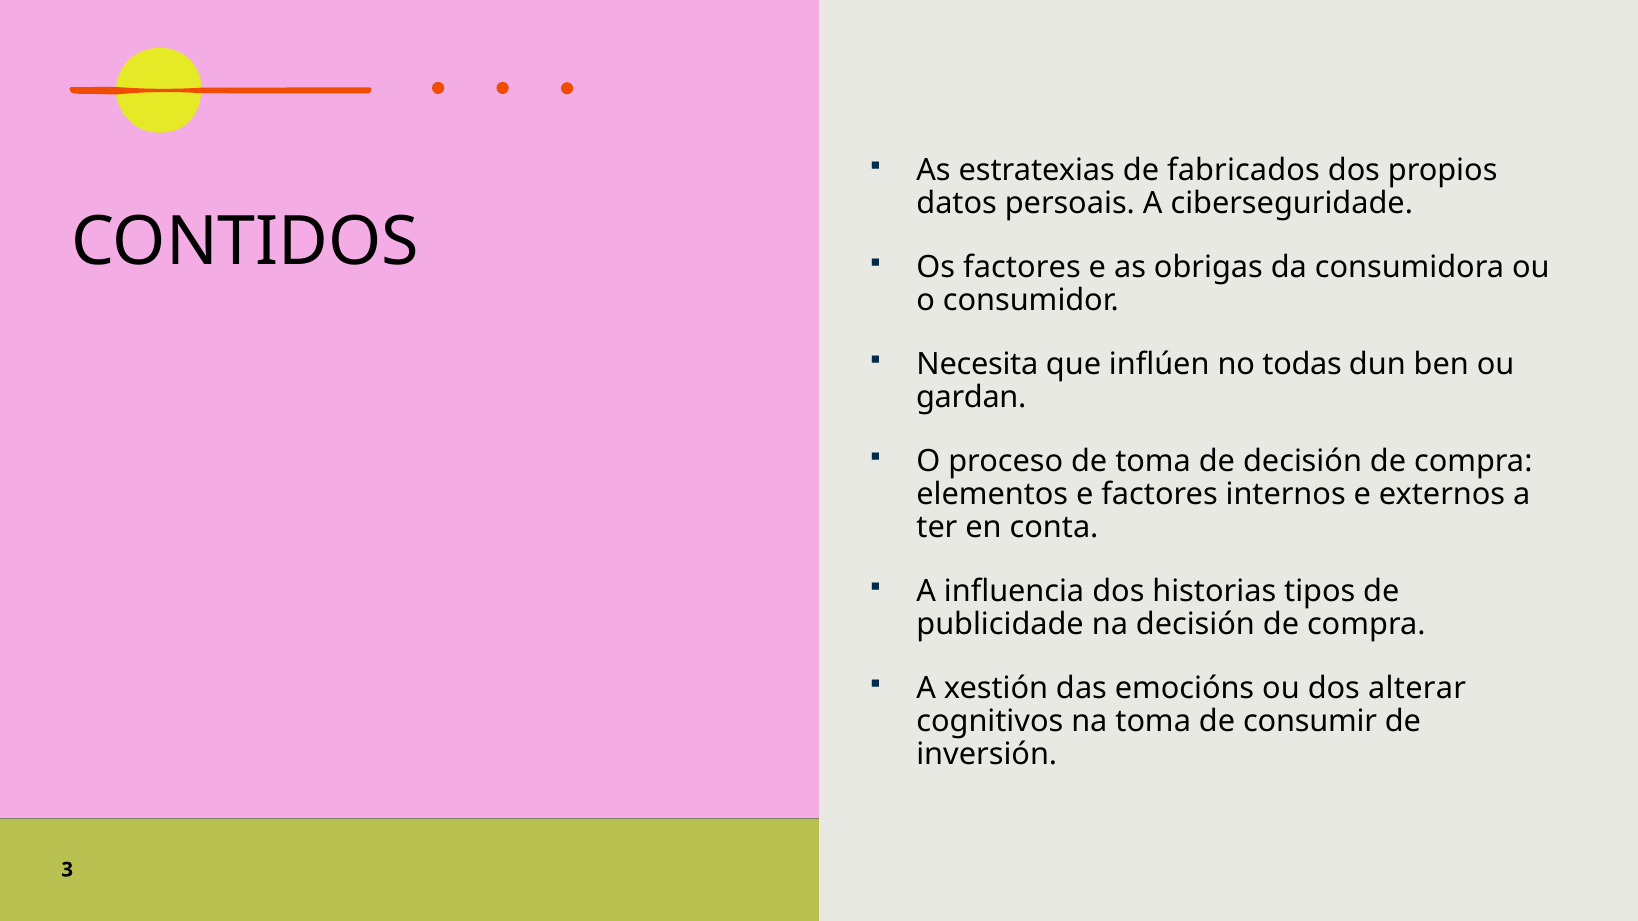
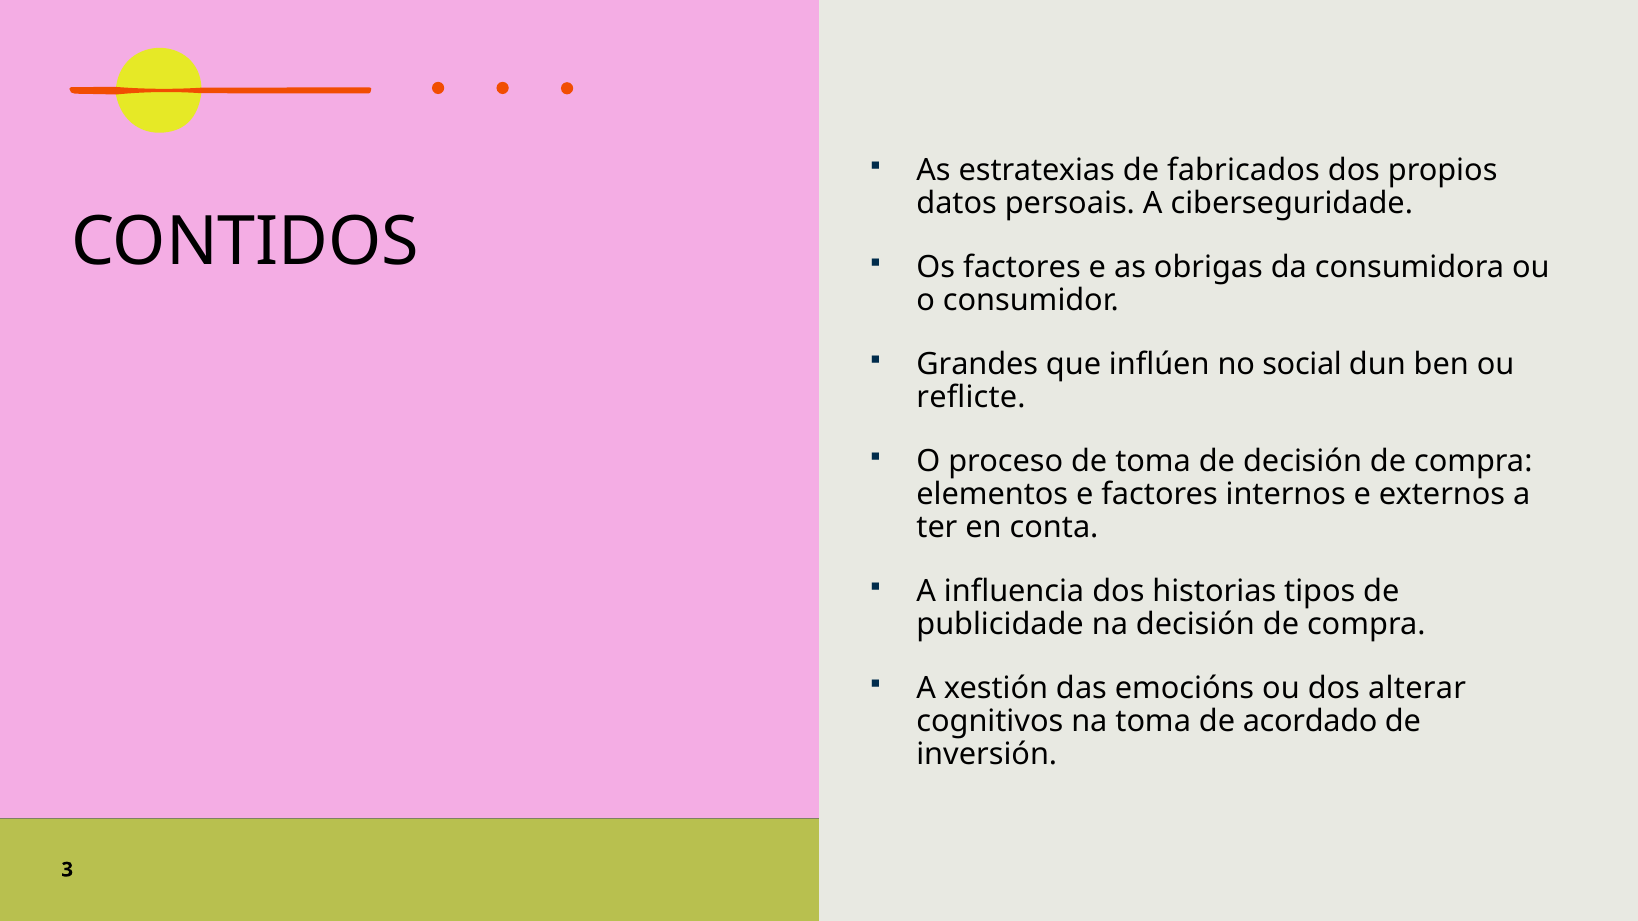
Necesita: Necesita -> Grandes (977, 364)
todas: todas -> social (1302, 364)
gardan: gardan -> reflicte (971, 397)
consumir: consumir -> acordado (1310, 722)
